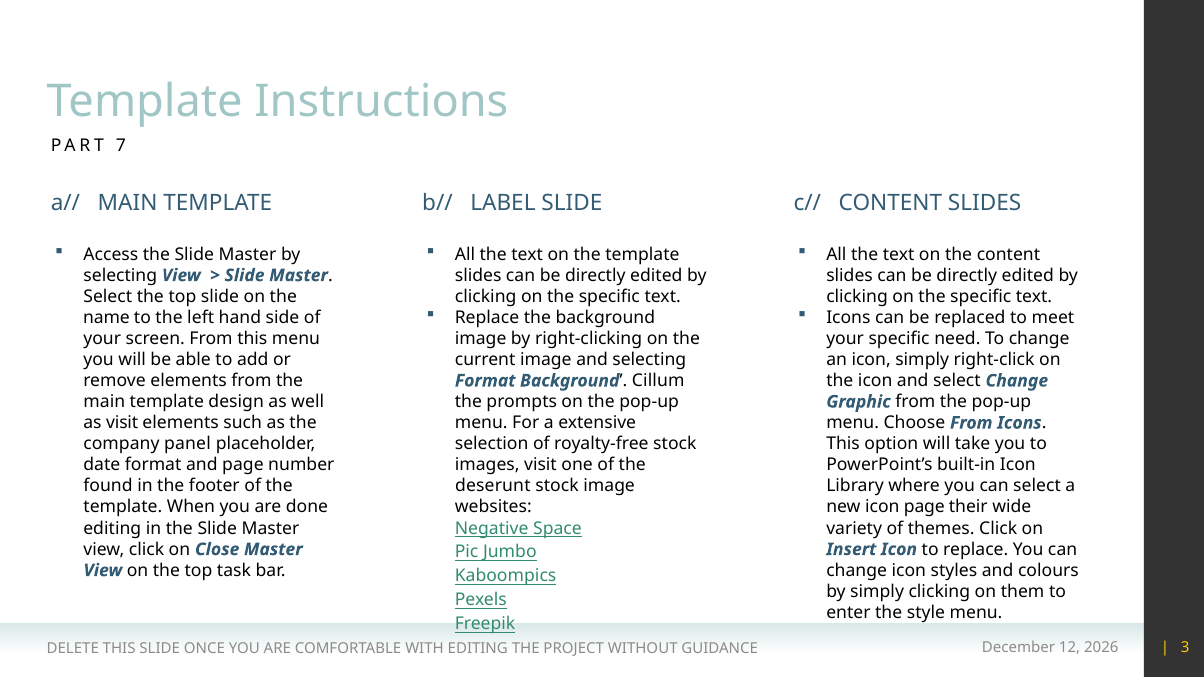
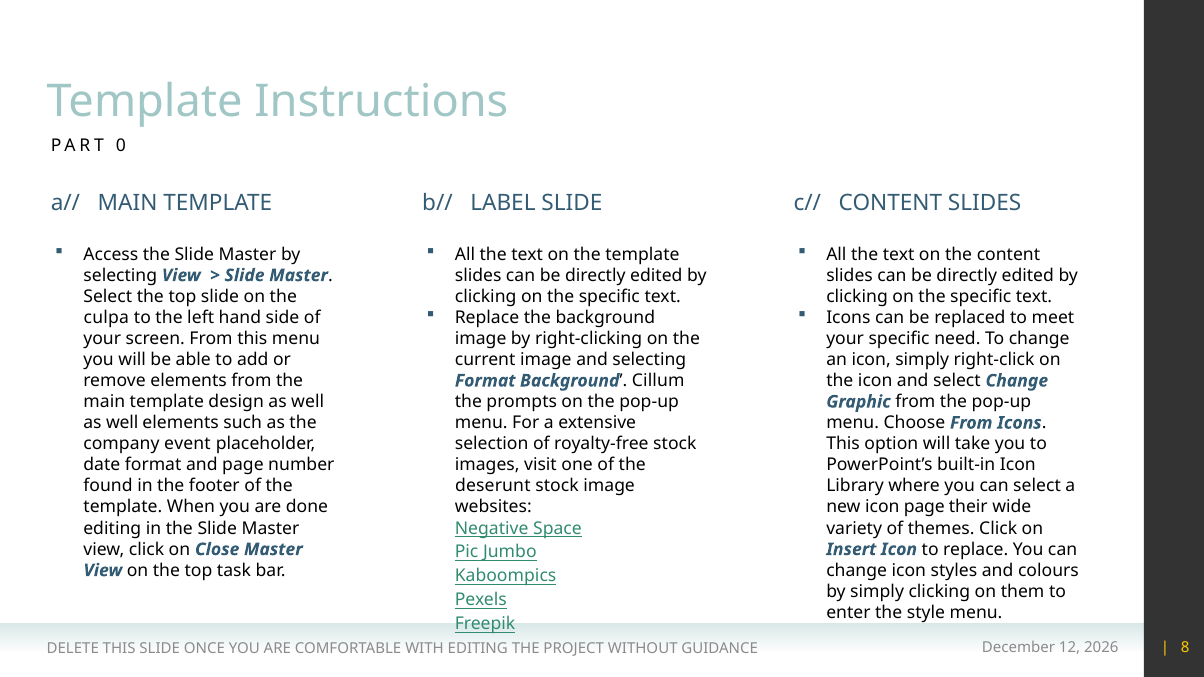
7: 7 -> 0 (121, 146)
name: name -> culpa (106, 318)
visit: visit -> well (122, 423)
panel: panel -> event (188, 444)
3: 3 -> 8 (1185, 648)
